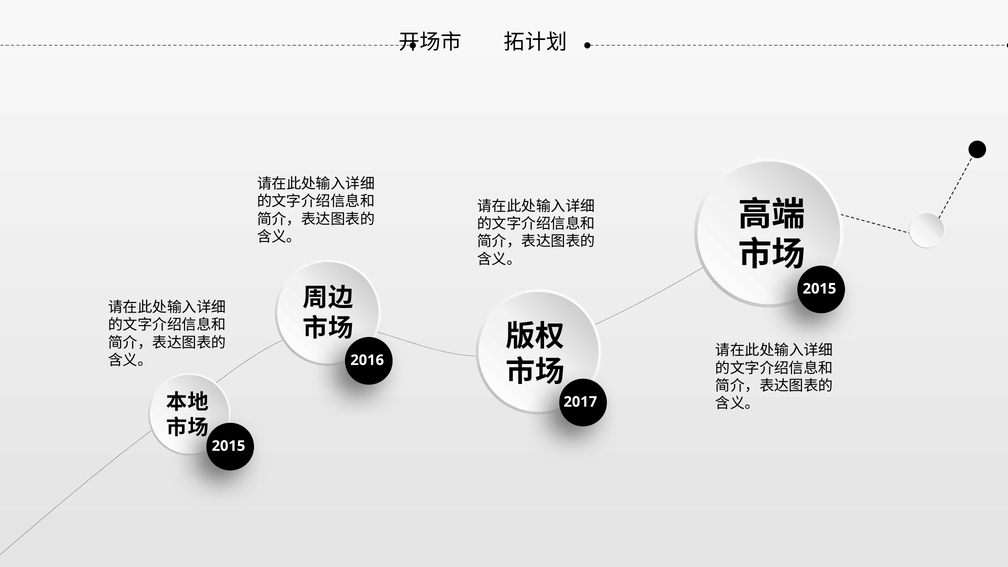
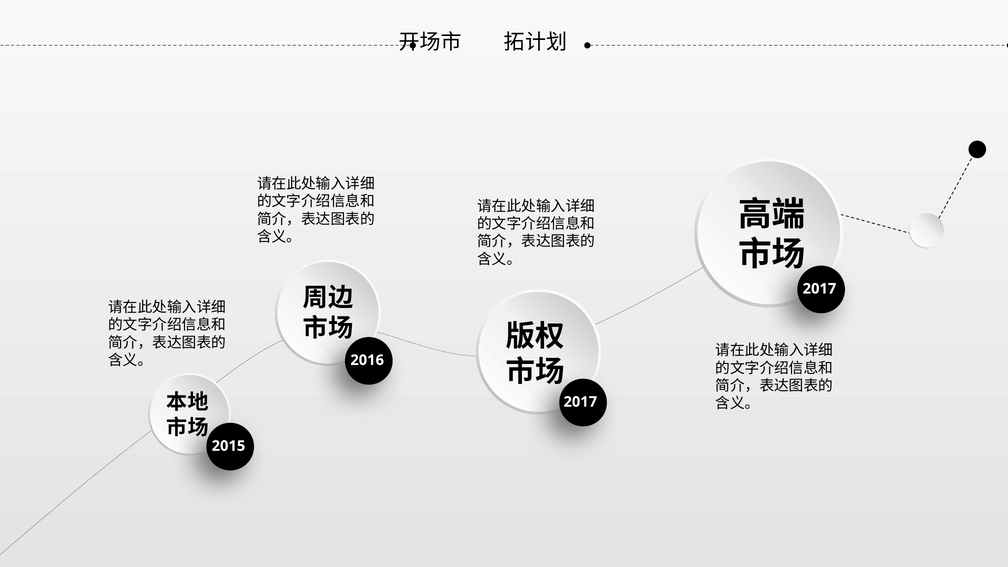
2015: 2015 -> 2017 (819, 289)
